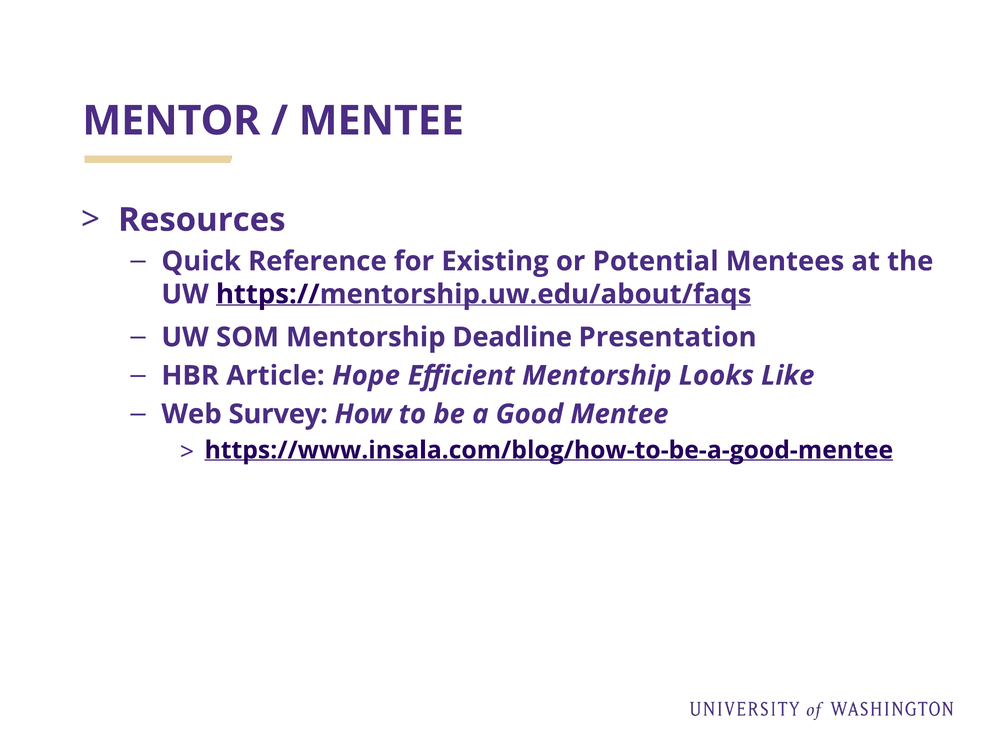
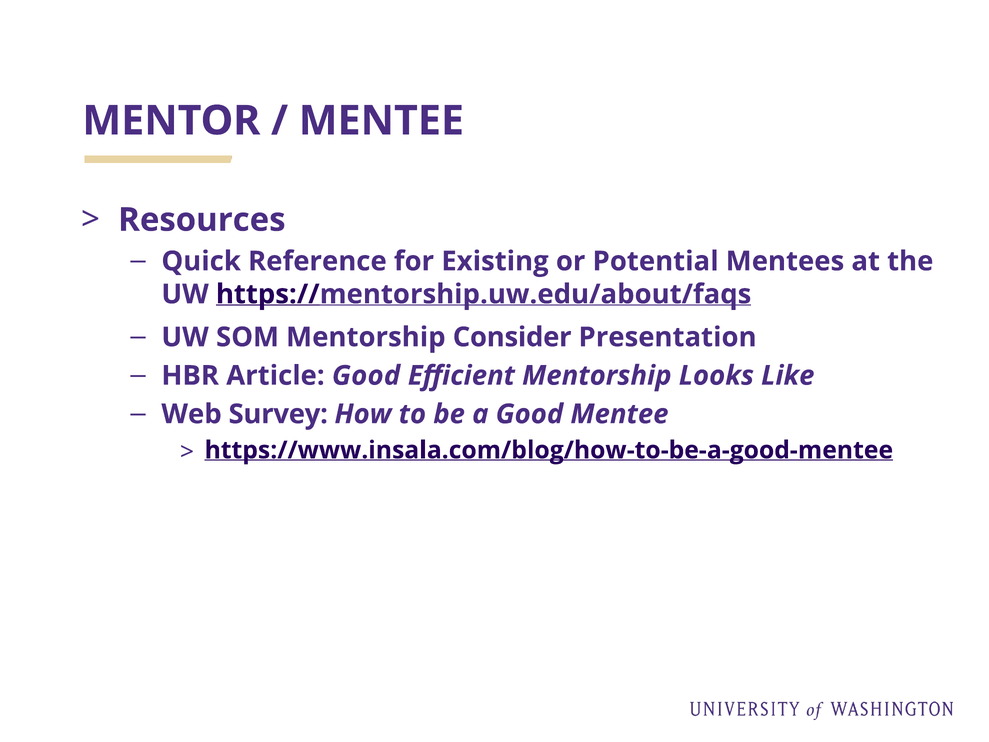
Deadline: Deadline -> Consider (512, 337)
Article Hope: Hope -> Good (366, 376)
